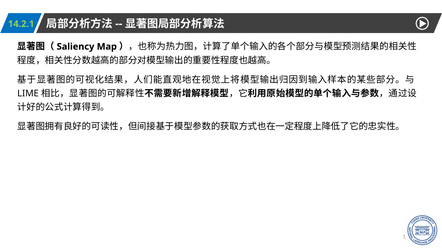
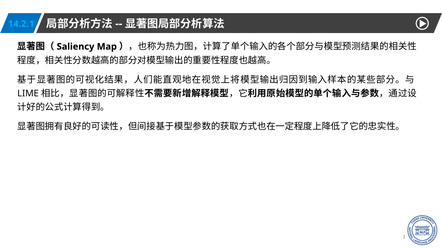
14.2.1 colour: light green -> light blue (21, 24)
